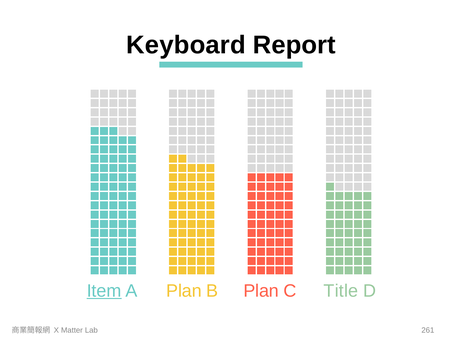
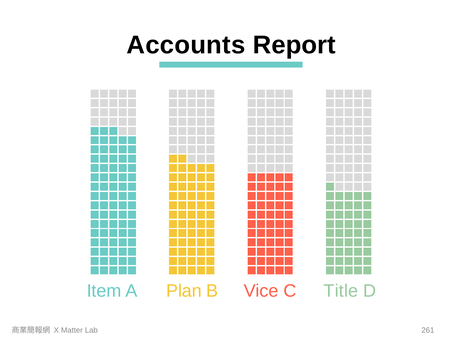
Keyboard: Keyboard -> Accounts (186, 45)
Item underline: present -> none (104, 291)
A Plan: Plan -> Vice (261, 291)
